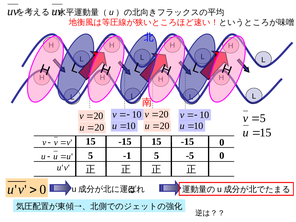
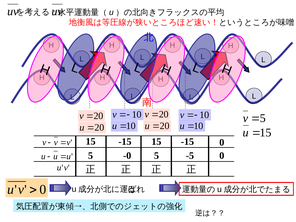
-1: -1 -> -0 (127, 156)
